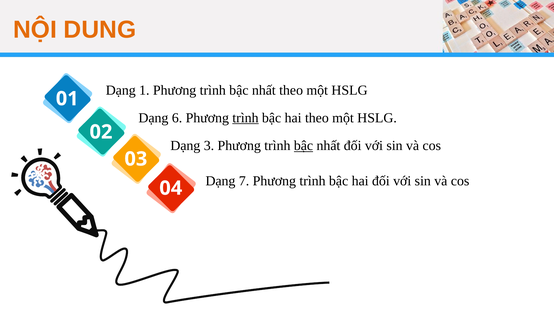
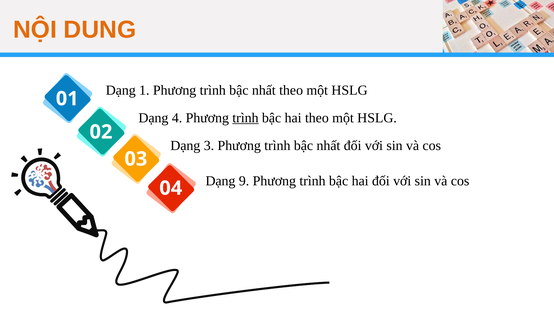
6: 6 -> 4 (177, 118)
bậc underline: present -> none (303, 146)
7: 7 -> 9 (244, 181)
